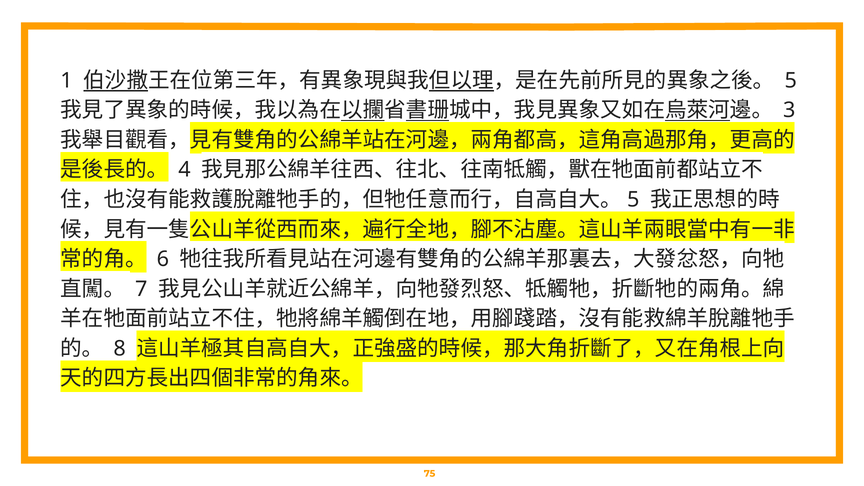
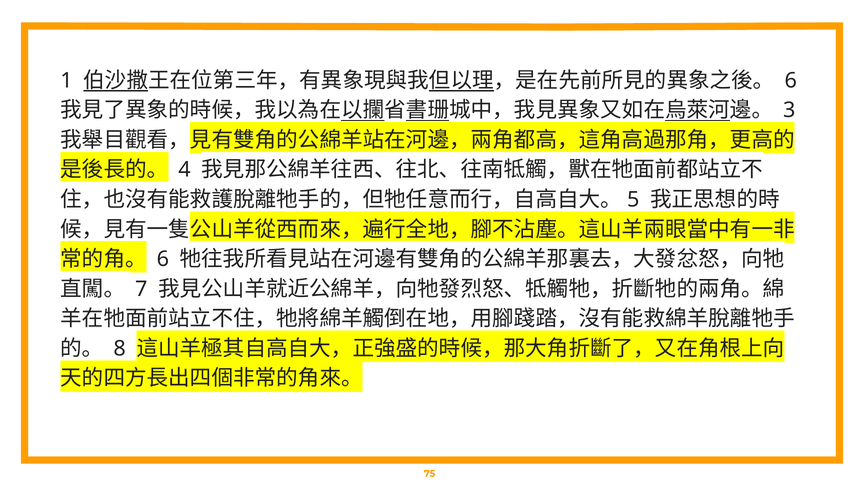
5: 5 -> 6 (791, 80)
